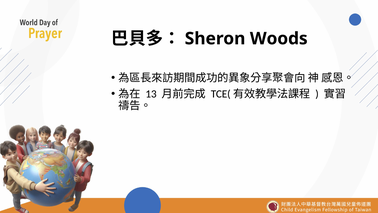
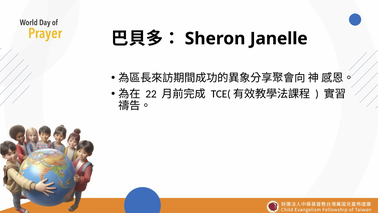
Woods: Woods -> Janelle (279, 39)
13: 13 -> 22 (151, 94)
